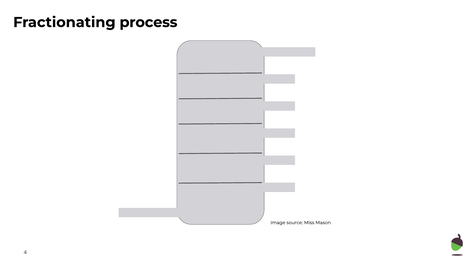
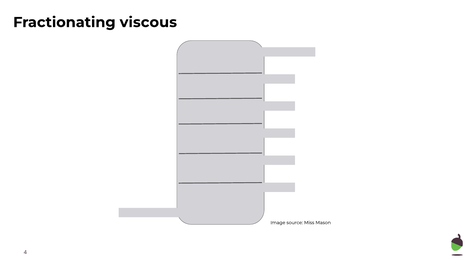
process: process -> viscous (148, 22)
